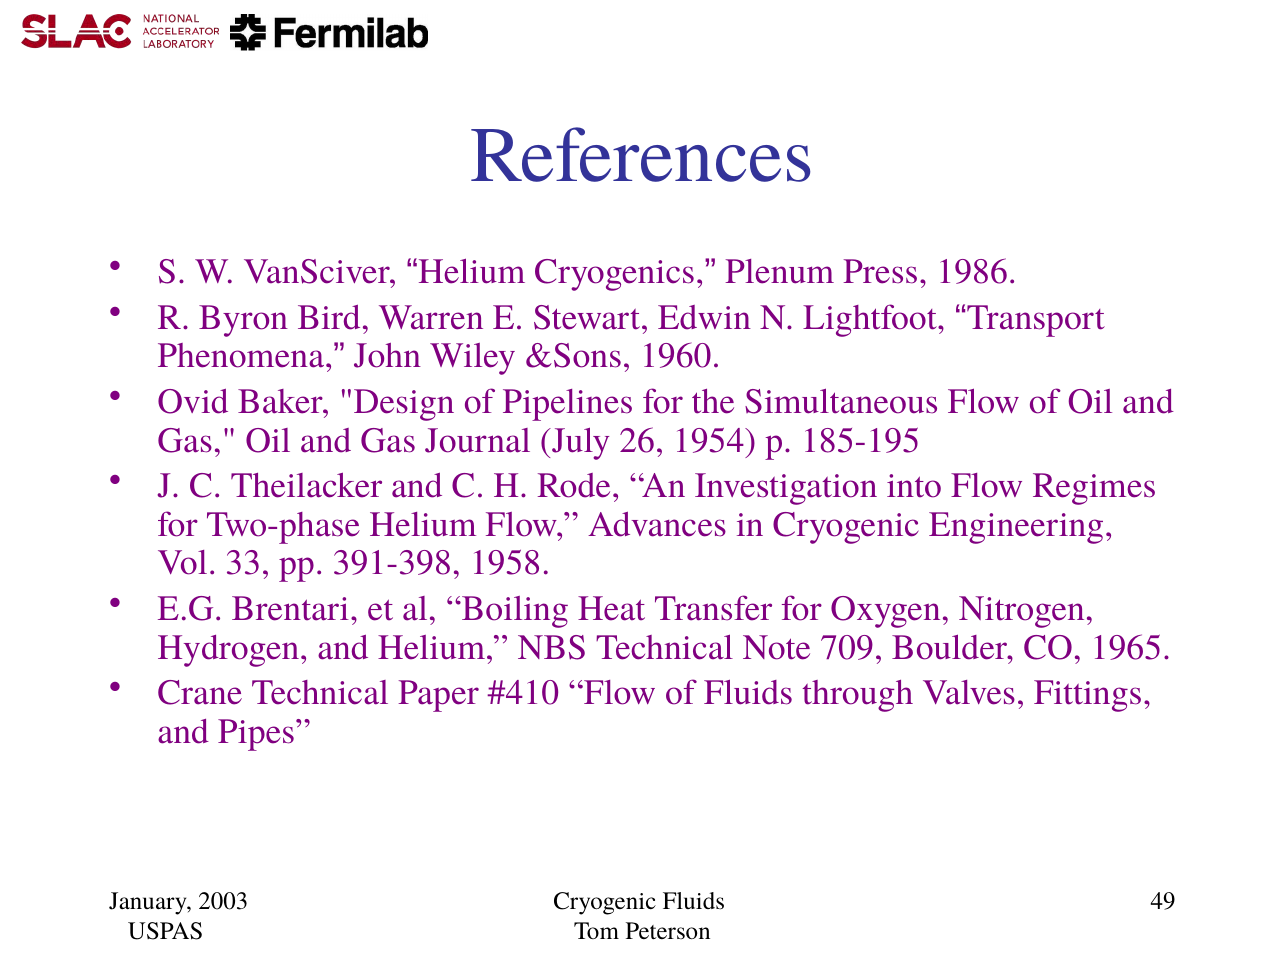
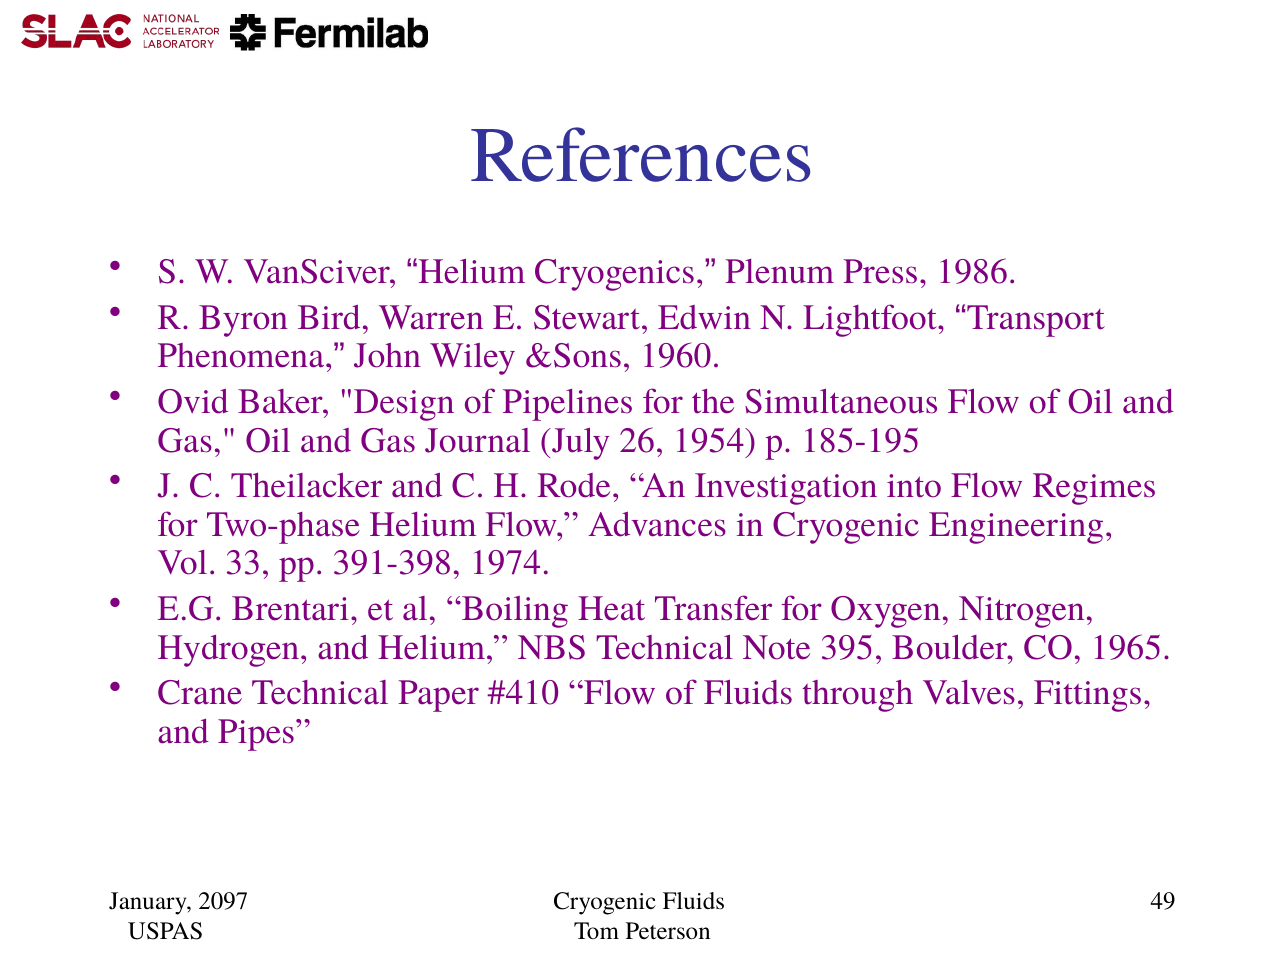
1958: 1958 -> 1974 (510, 563)
709: 709 -> 395 (852, 647)
2003: 2003 -> 2097 (223, 901)
